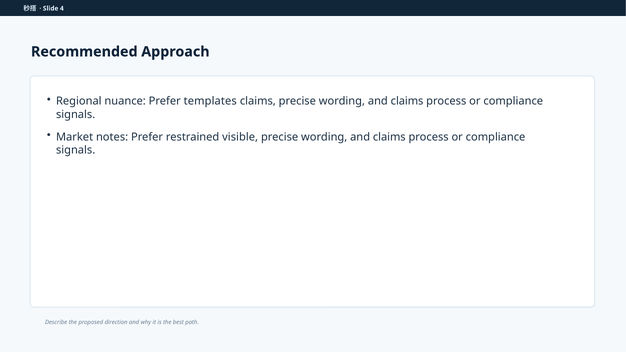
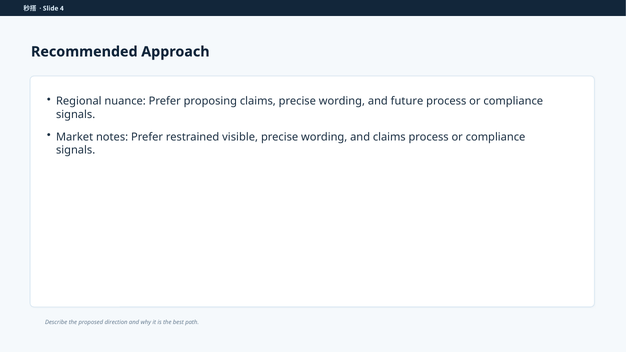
templates: templates -> proposing (210, 101)
claims: claims -> future (407, 101)
